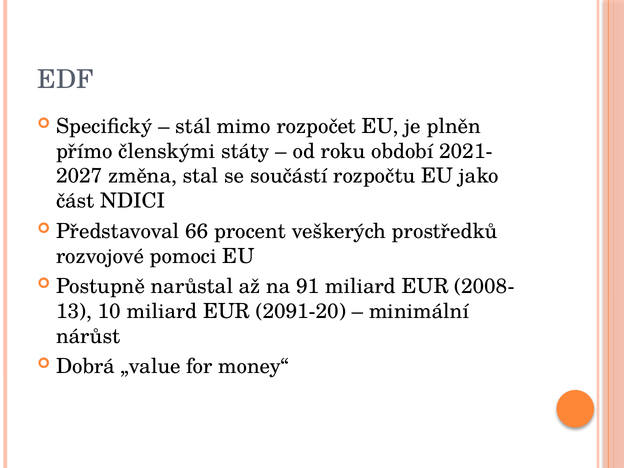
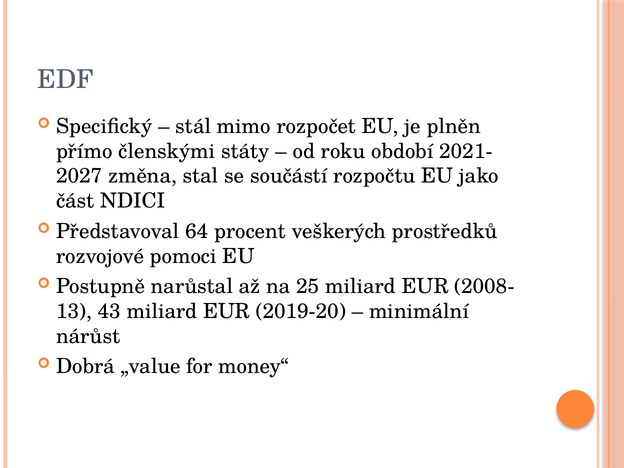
66: 66 -> 64 (197, 231)
91: 91 -> 25 (308, 286)
10: 10 -> 43 (109, 311)
2091-20: 2091-20 -> 2019-20 (301, 311)
